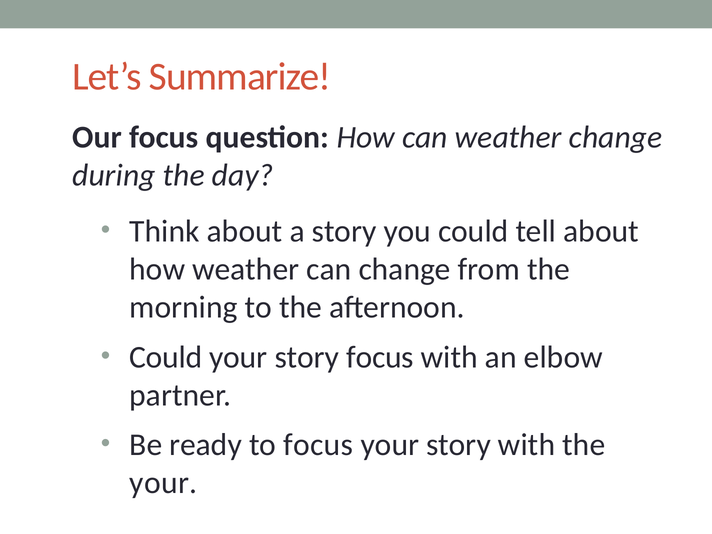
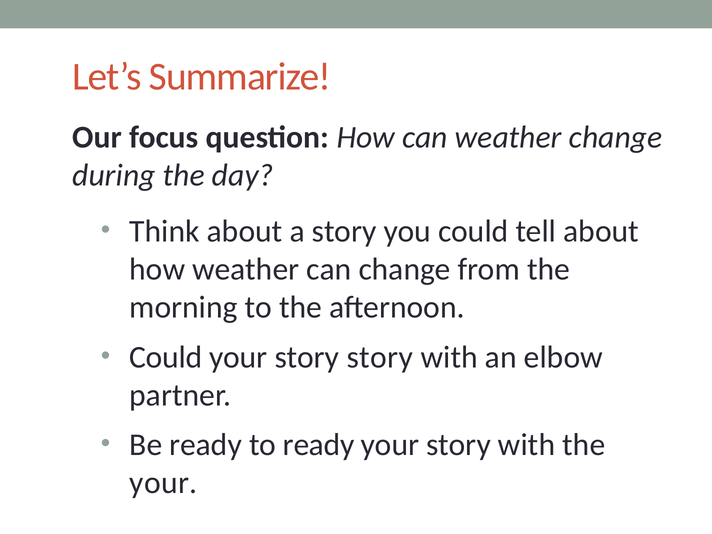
story focus: focus -> story (380, 357)
to focus: focus -> ready (319, 445)
